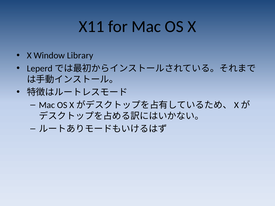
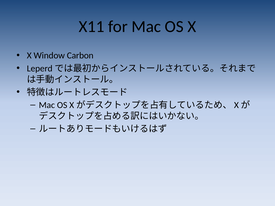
Library: Library -> Carbon (80, 56)
